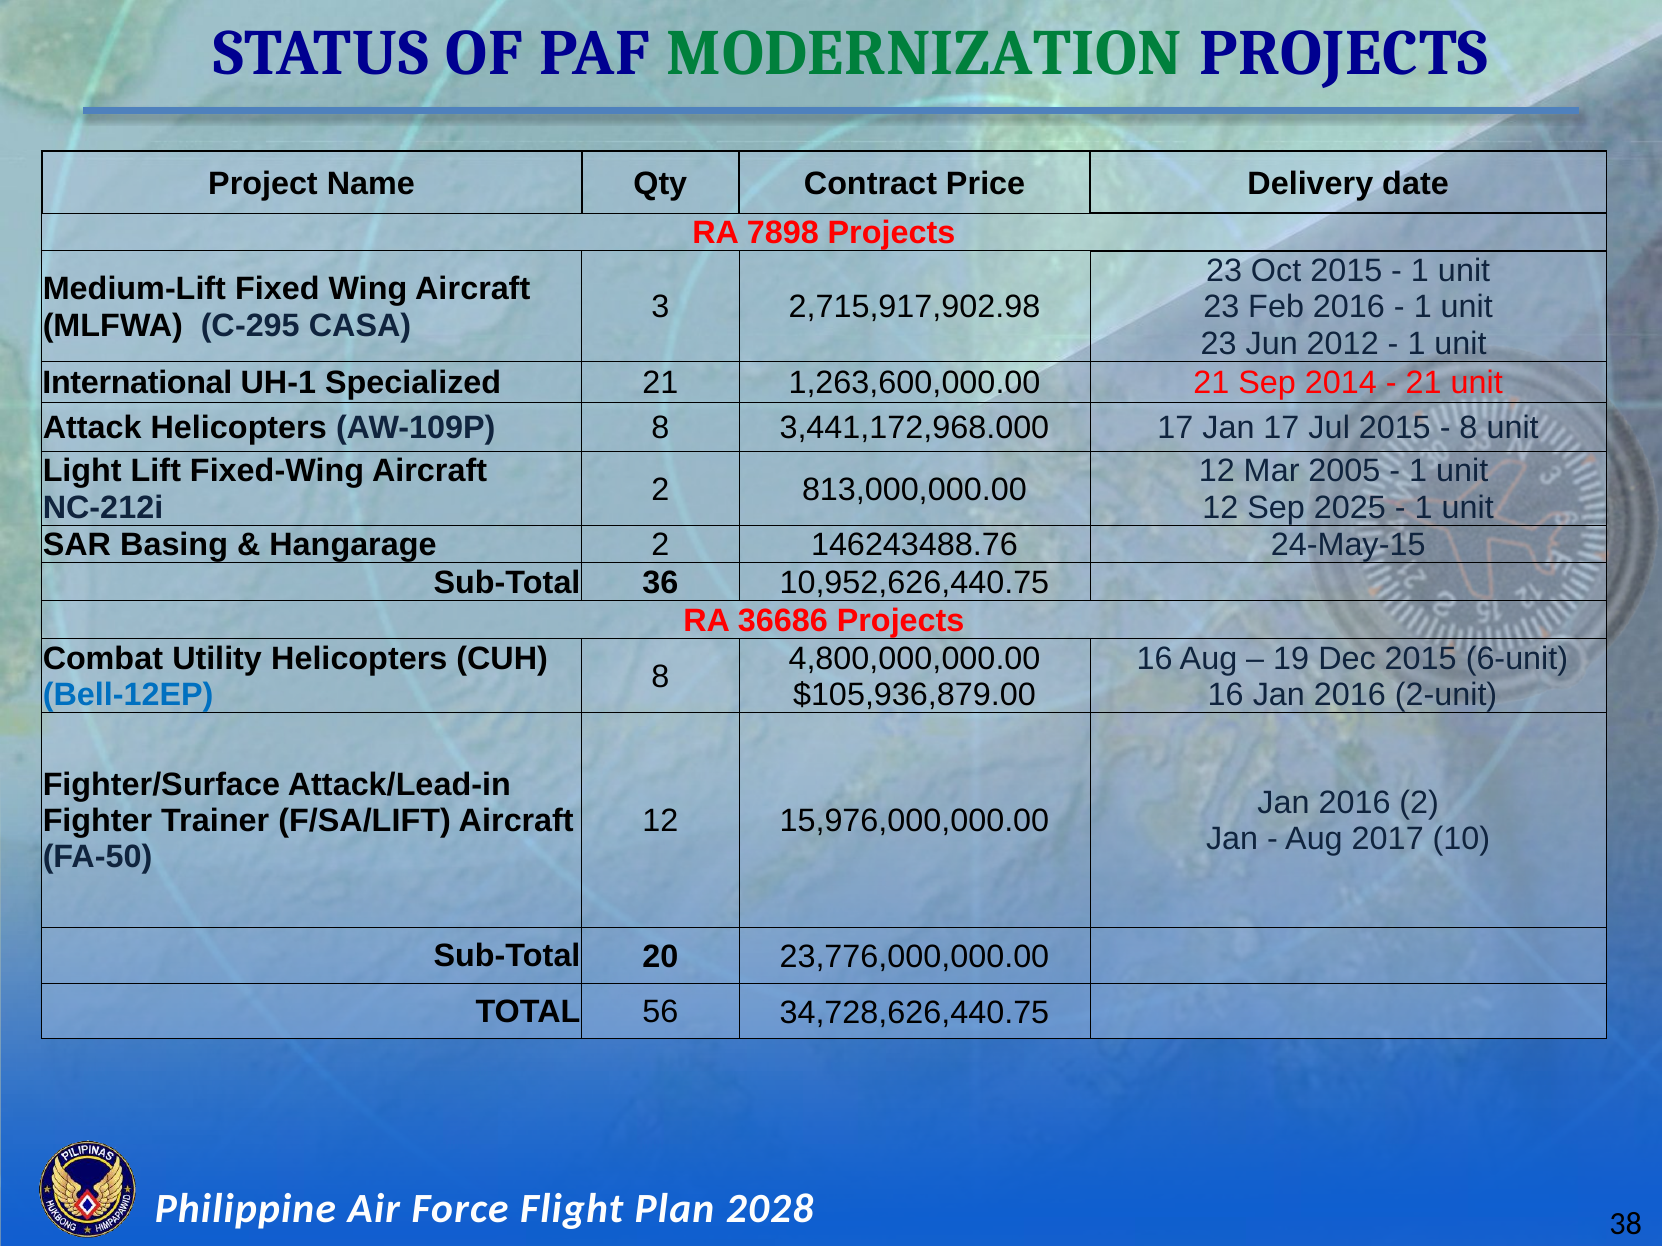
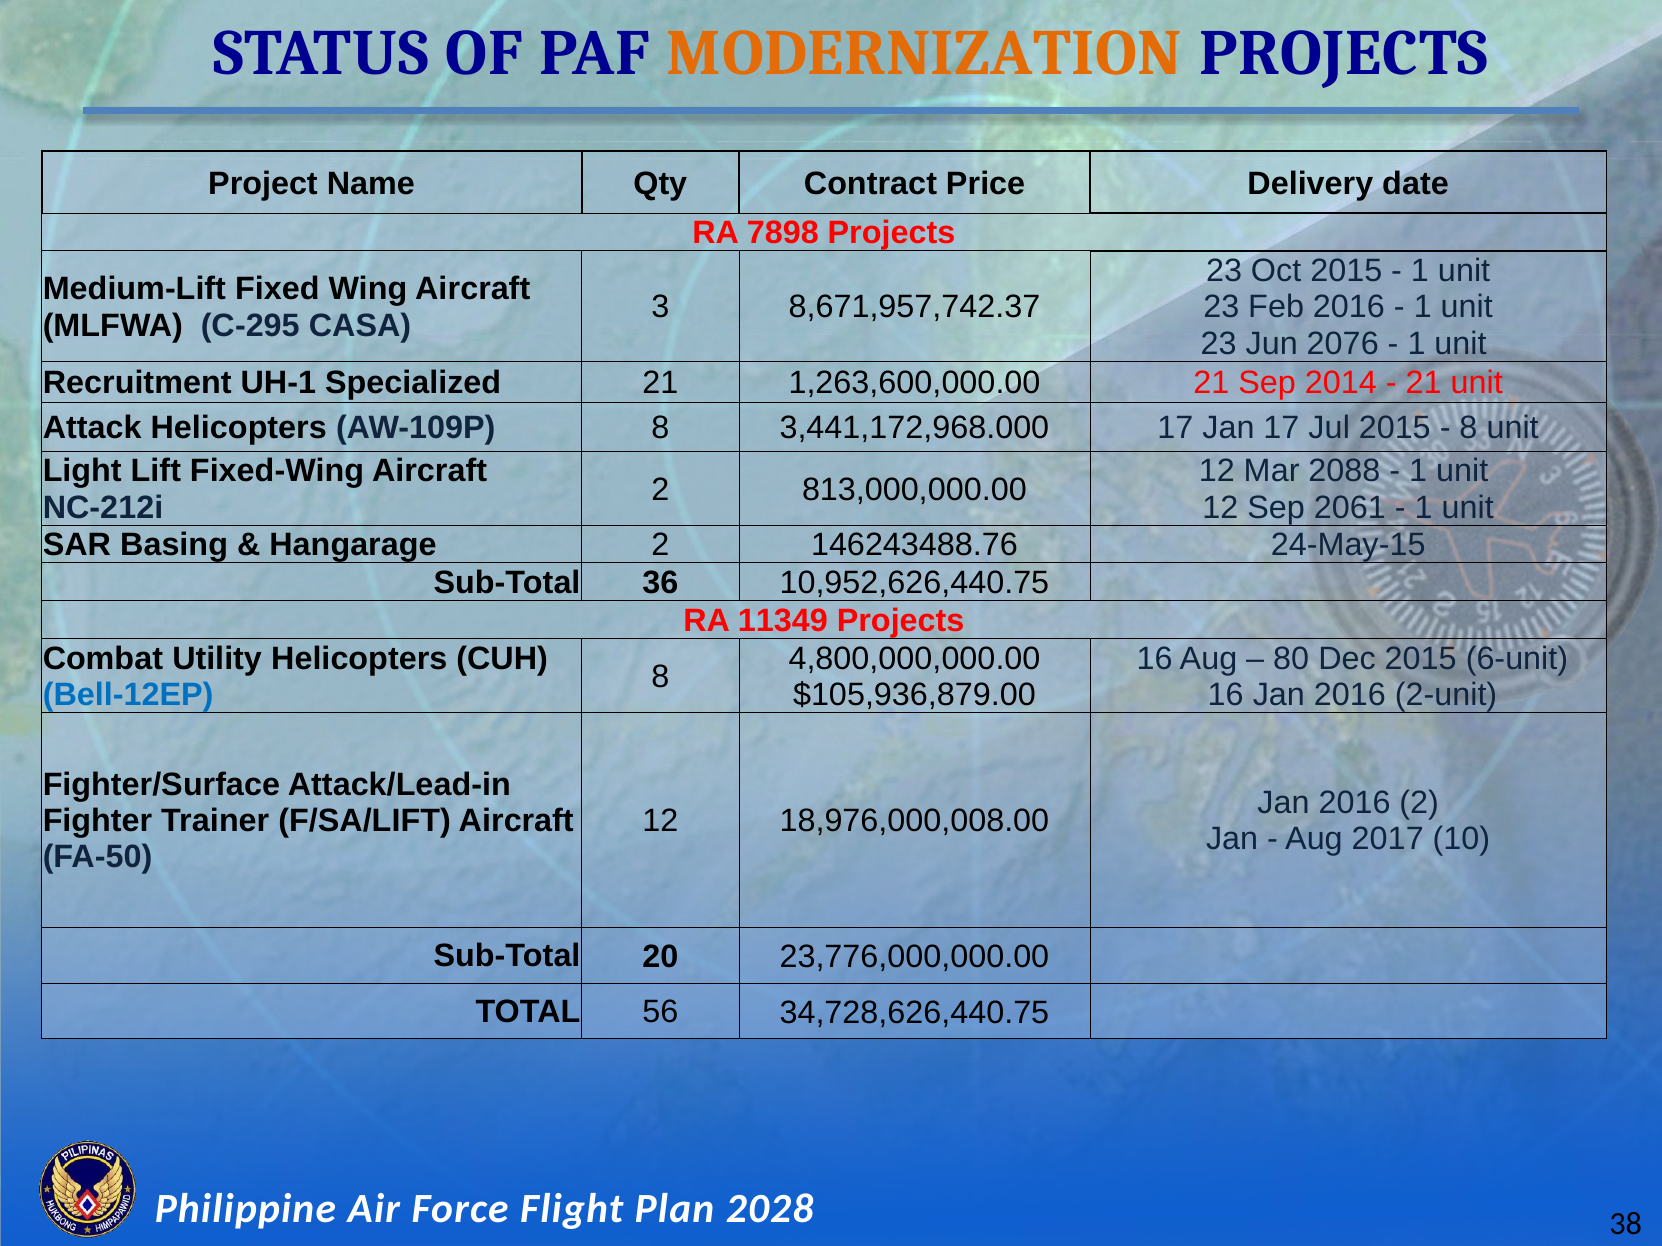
MODERNIZATION colour: green -> orange (925, 53)
2,715,917,902.98: 2,715,917,902.98 -> 8,671,957,742.37 (914, 307)
2012: 2012 -> 2076 (1343, 344)
International: International -> Recruitment (137, 383)
2005: 2005 -> 2088 (1344, 471)
2025: 2025 -> 2061 (1350, 508)
36686: 36686 -> 11349 (783, 621)
19: 19 -> 80 (1291, 659)
15,976,000,000.00: 15,976,000,000.00 -> 18,976,000,008.00 (914, 821)
